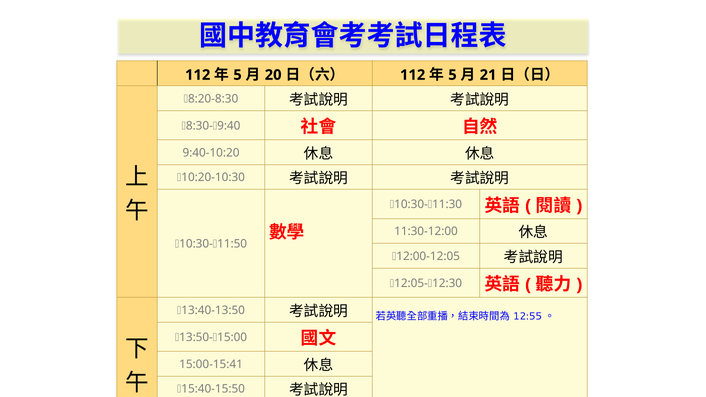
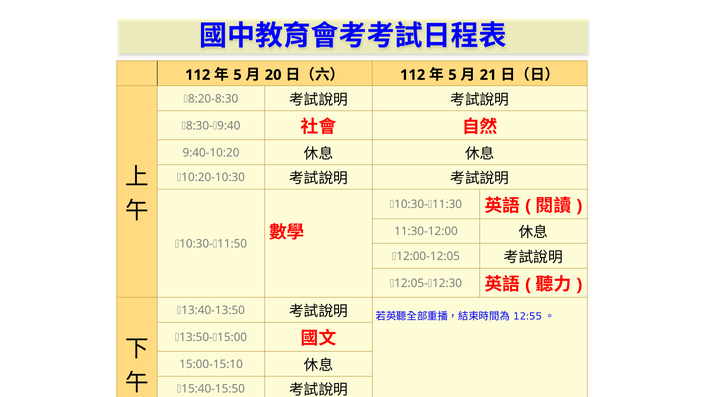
15:00-15:41: 15:00-15:41 -> 15:00-15:10 (211, 364)
